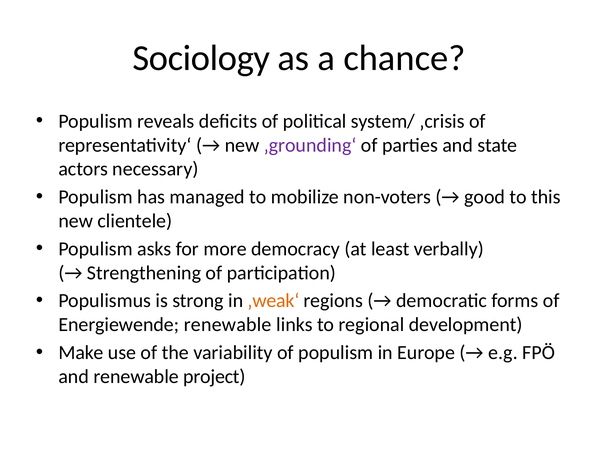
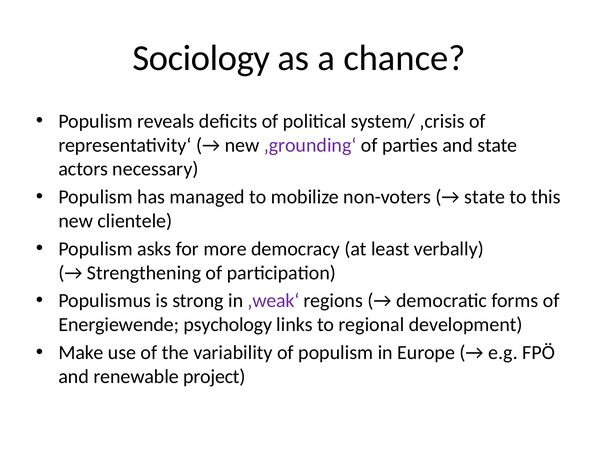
good: good -> state (485, 197)
‚weak‘ colour: orange -> purple (274, 301)
Energiewende renewable: renewable -> psychology (228, 325)
